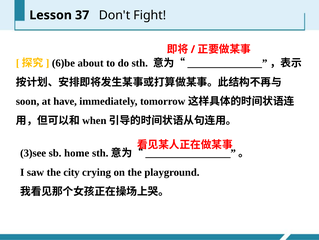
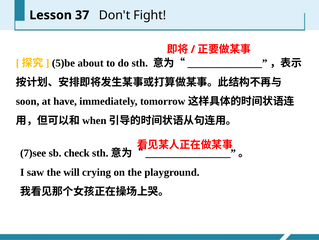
6)be: 6)be -> 5)be (63, 63)
3)see: 3)see -> 7)see (33, 153)
home: home -> check (77, 153)
city: city -> will (72, 172)
